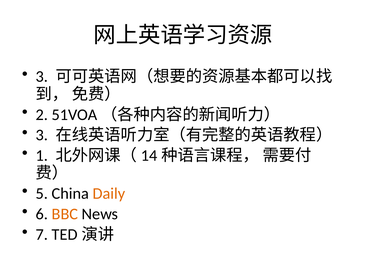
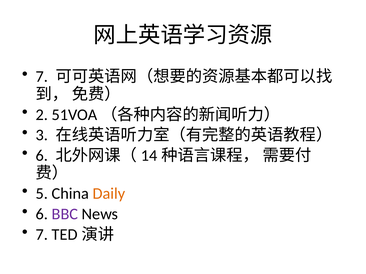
3: 3 -> 7 (42, 77)
1: 1 -> 6 (42, 156)
BBC colour: orange -> purple (65, 214)
